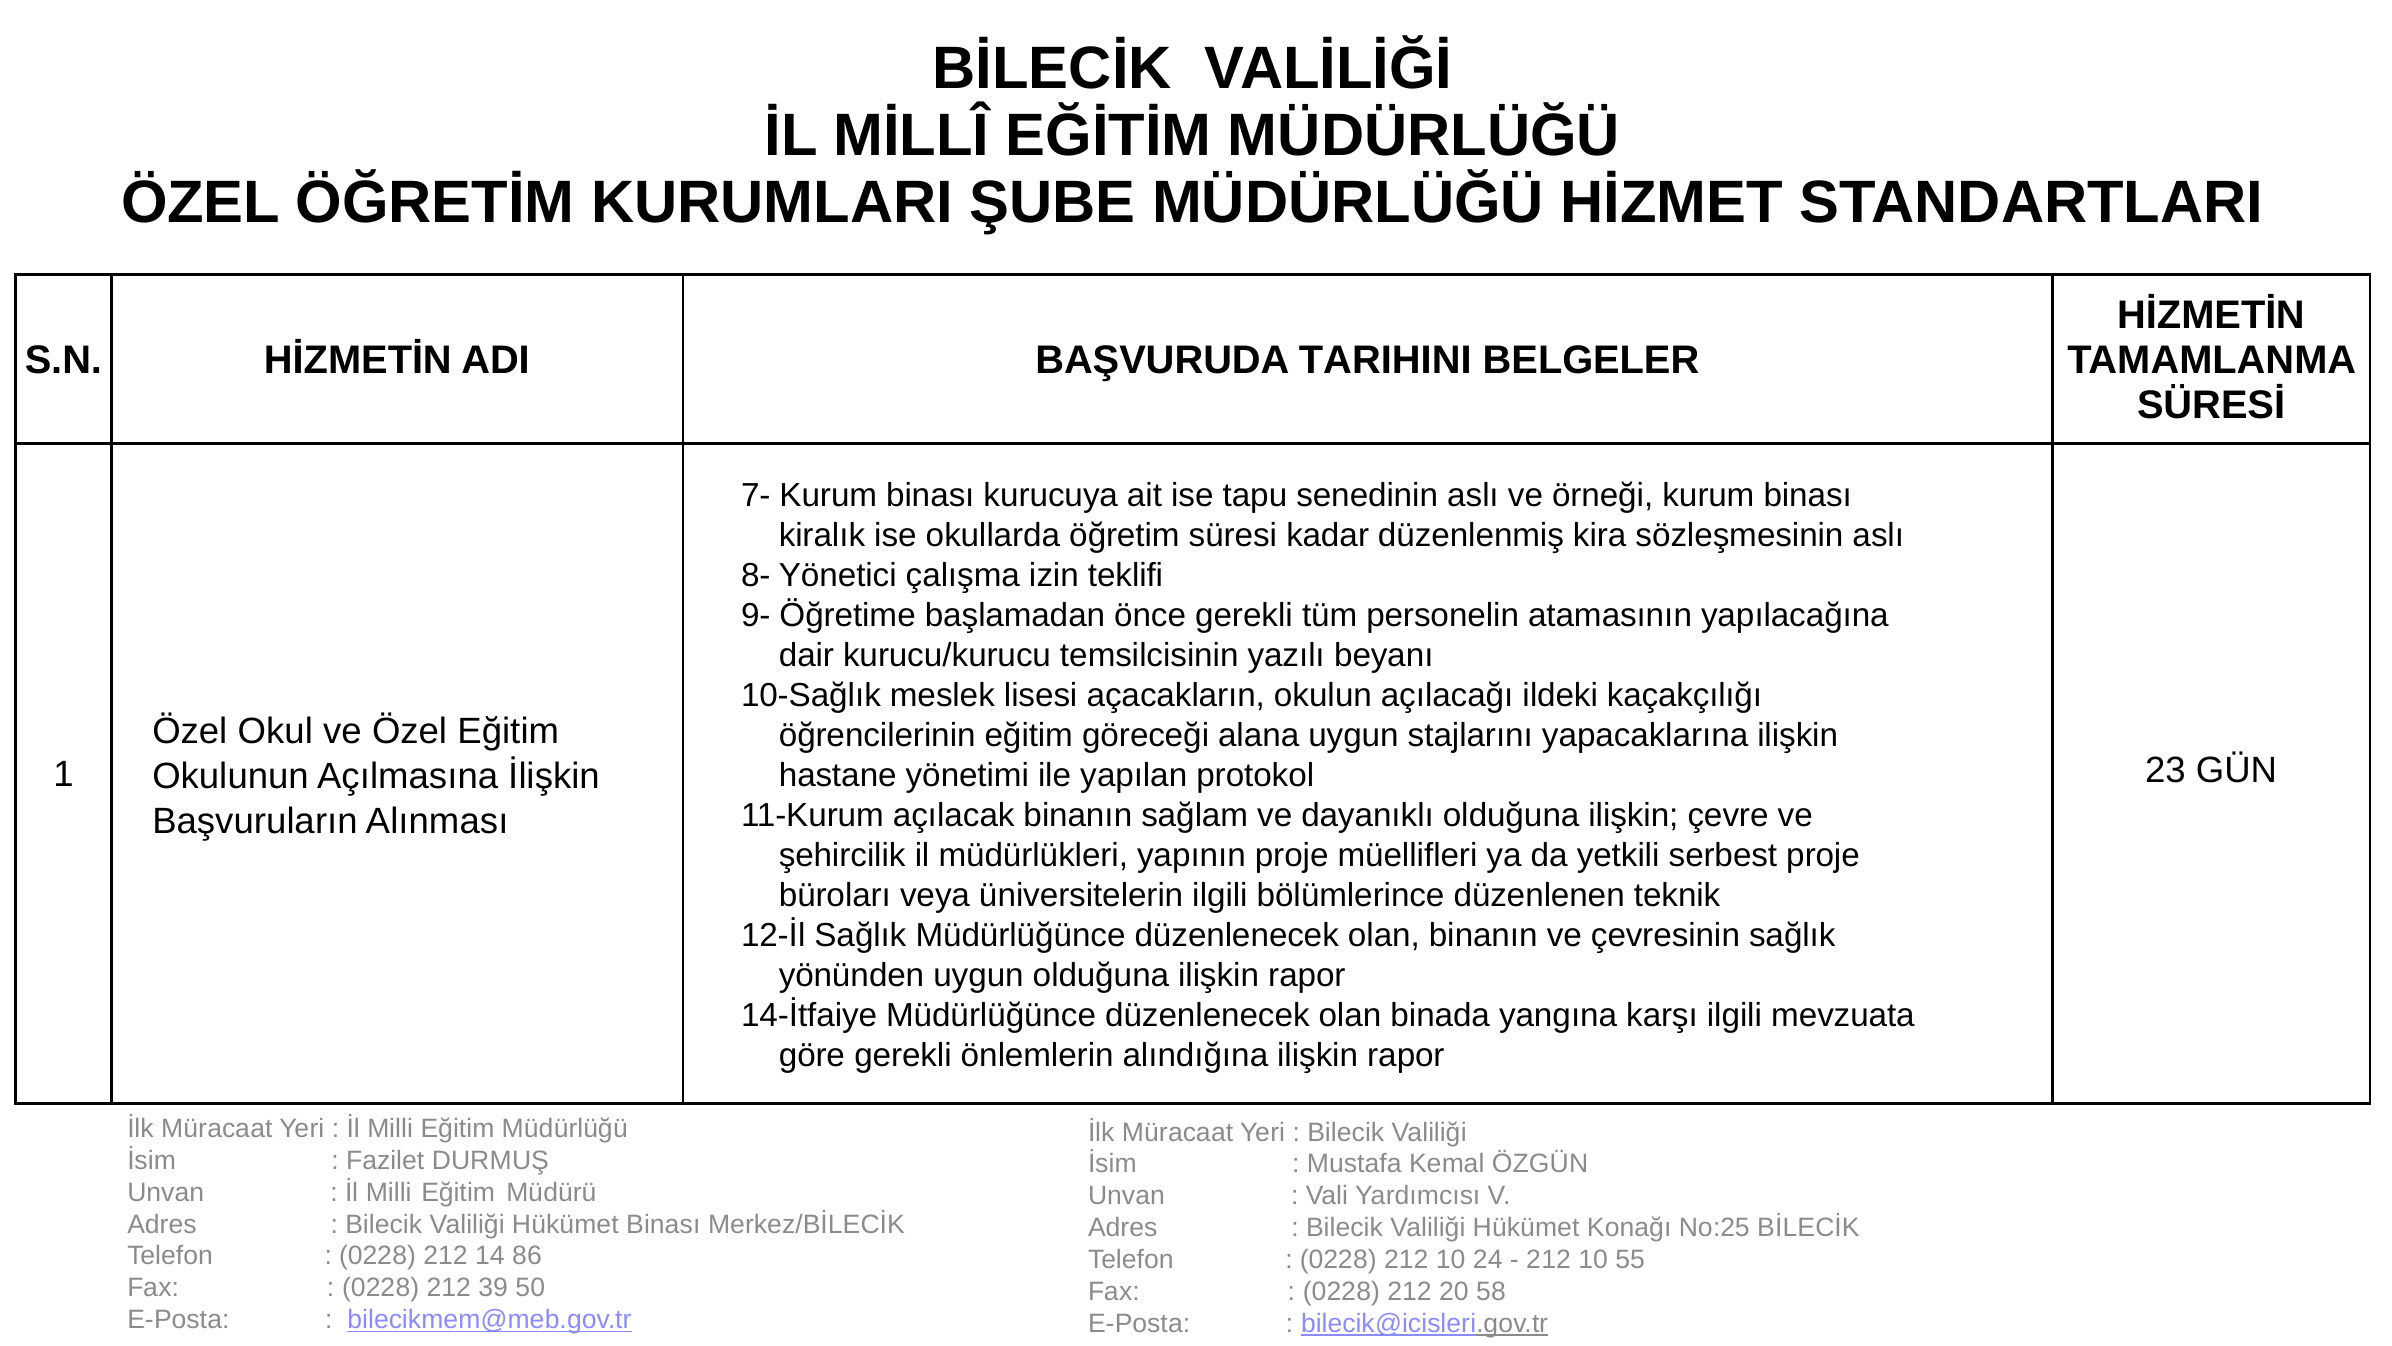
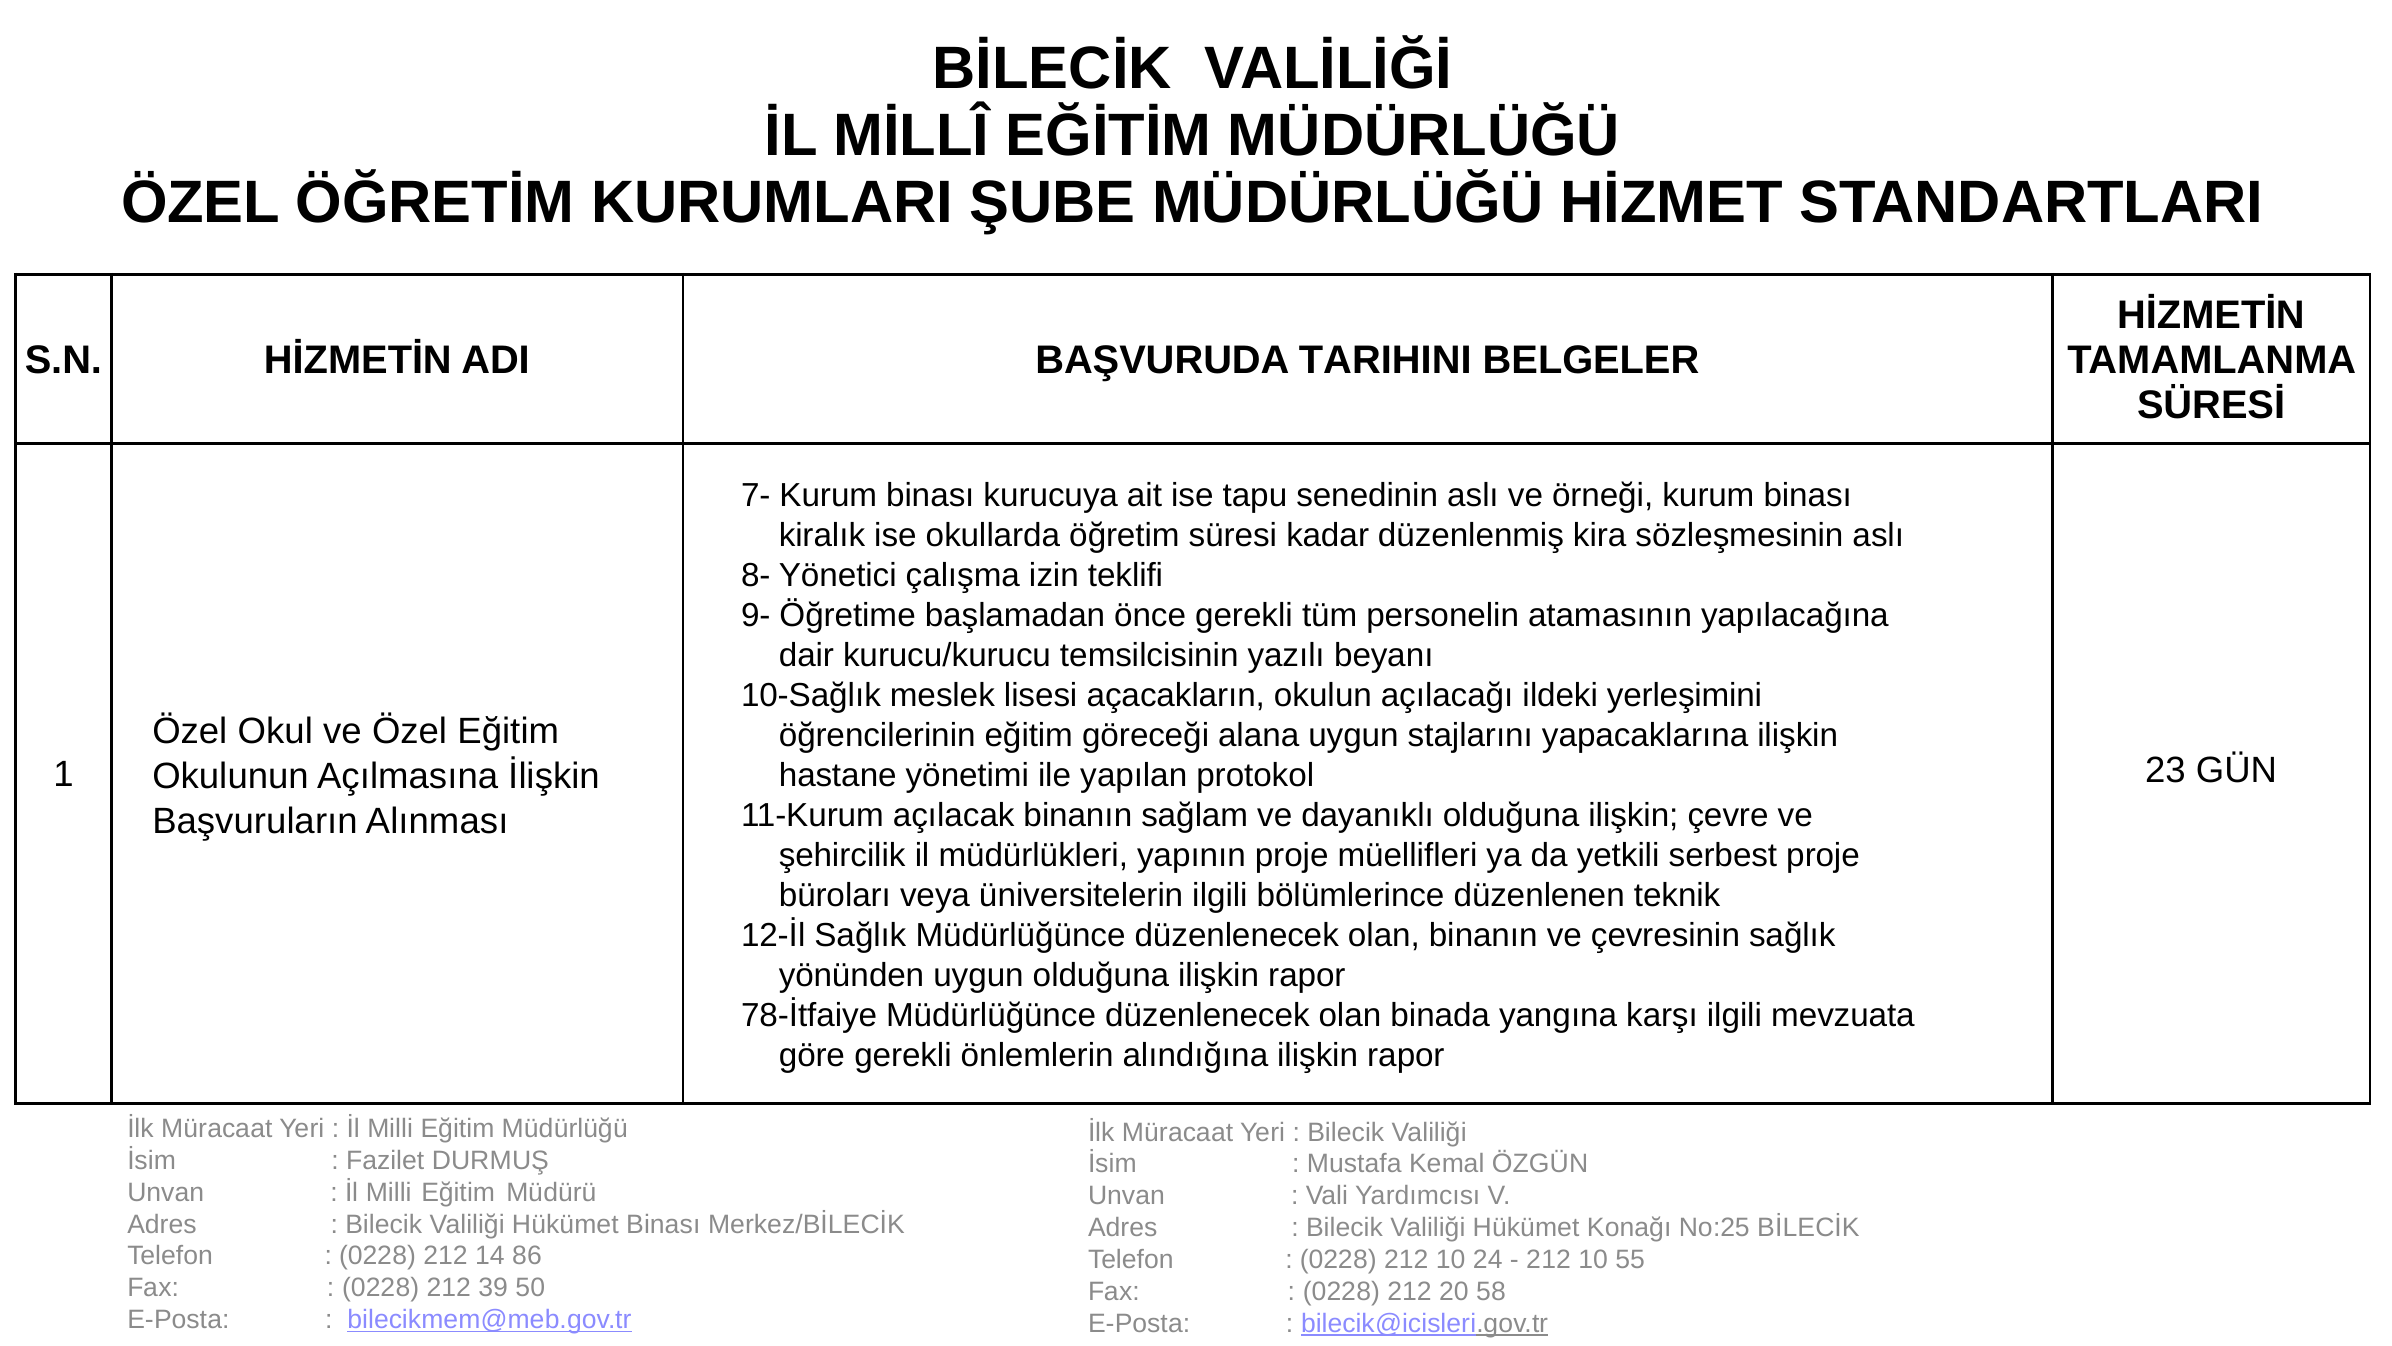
kaçakçılığı: kaçakçılığı -> yerleşimini (1684, 695)
14-İtfaiye: 14-İtfaiye -> 78-İtfaiye (809, 1015)
